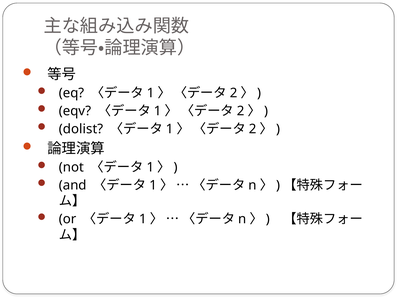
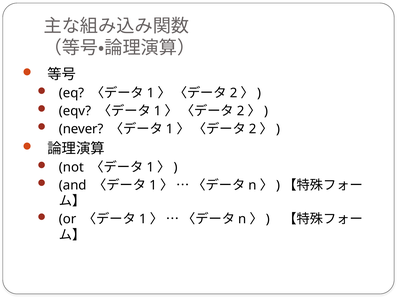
dolist: dolist -> never (81, 129)
